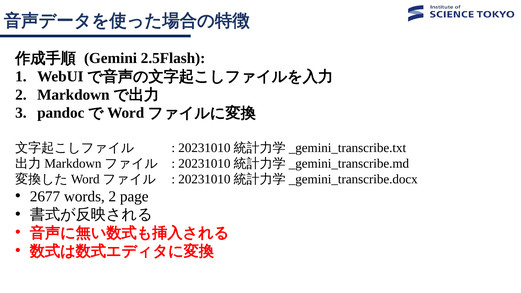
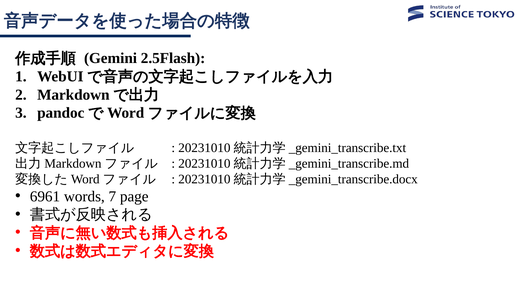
2677: 2677 -> 6961 (45, 196)
words 2: 2 -> 7 (112, 196)
